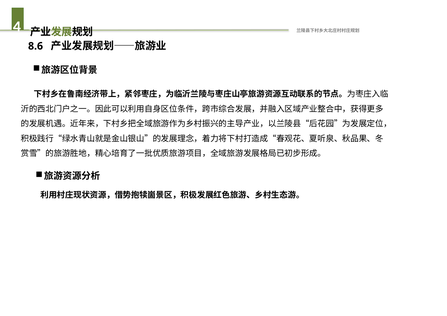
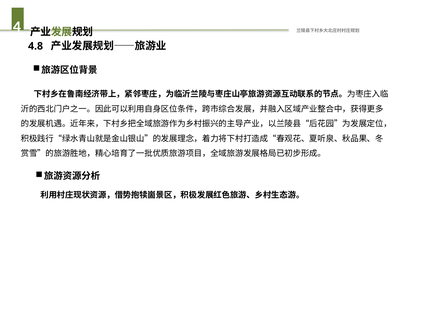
8.6: 8.6 -> 4.8 (36, 46)
